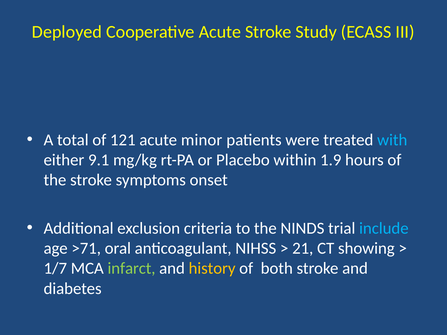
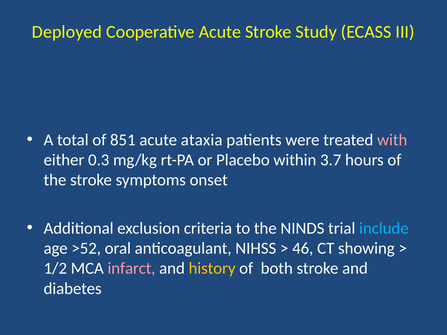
121: 121 -> 851 (123, 140)
minor: minor -> ataxia (202, 140)
with colour: light blue -> pink (392, 140)
9.1: 9.1 -> 0.3 (99, 160)
1.9: 1.9 -> 3.7 (331, 160)
>71: >71 -> >52 (86, 249)
21: 21 -> 46 (303, 249)
1/7: 1/7 -> 1/2 (55, 269)
infarct colour: light green -> pink (132, 269)
